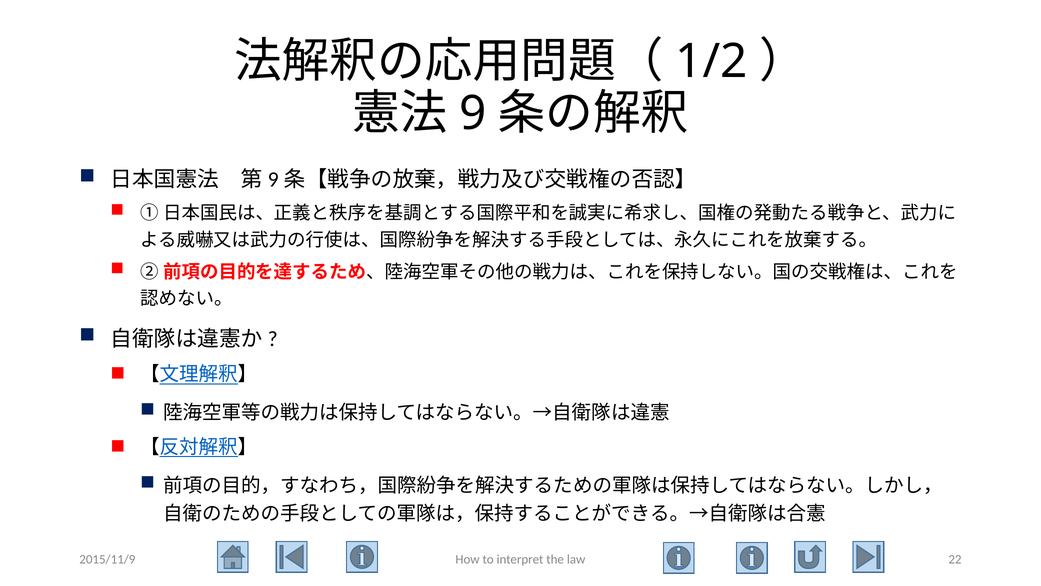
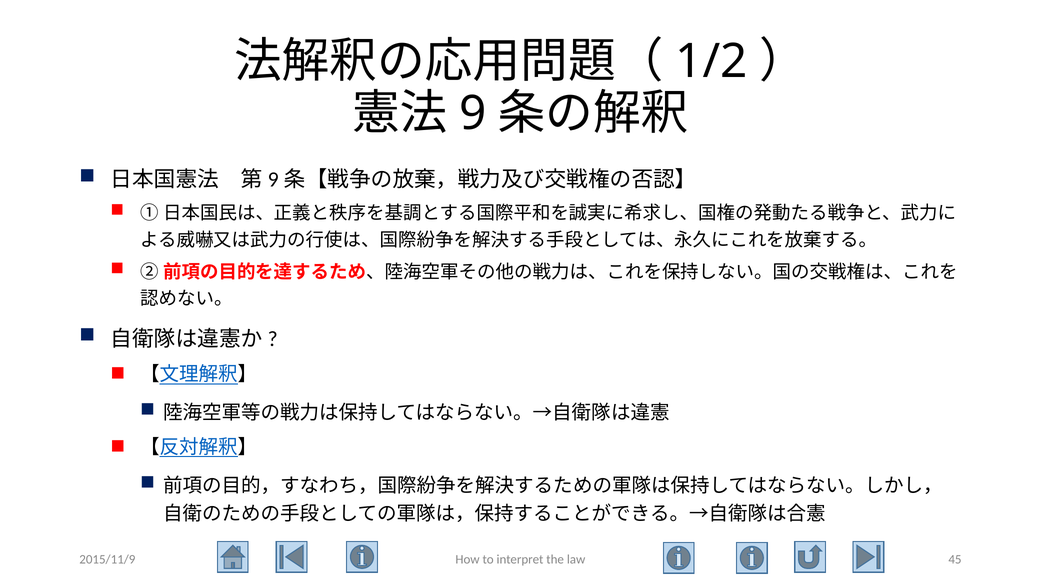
22: 22 -> 45 (955, 559)
